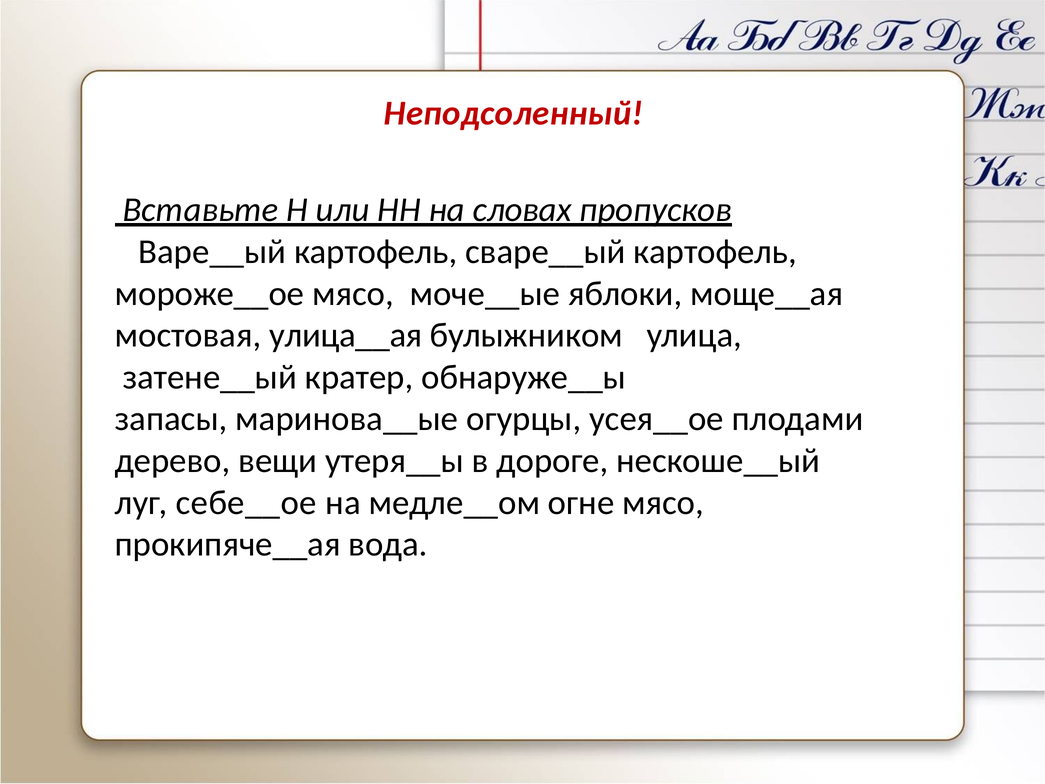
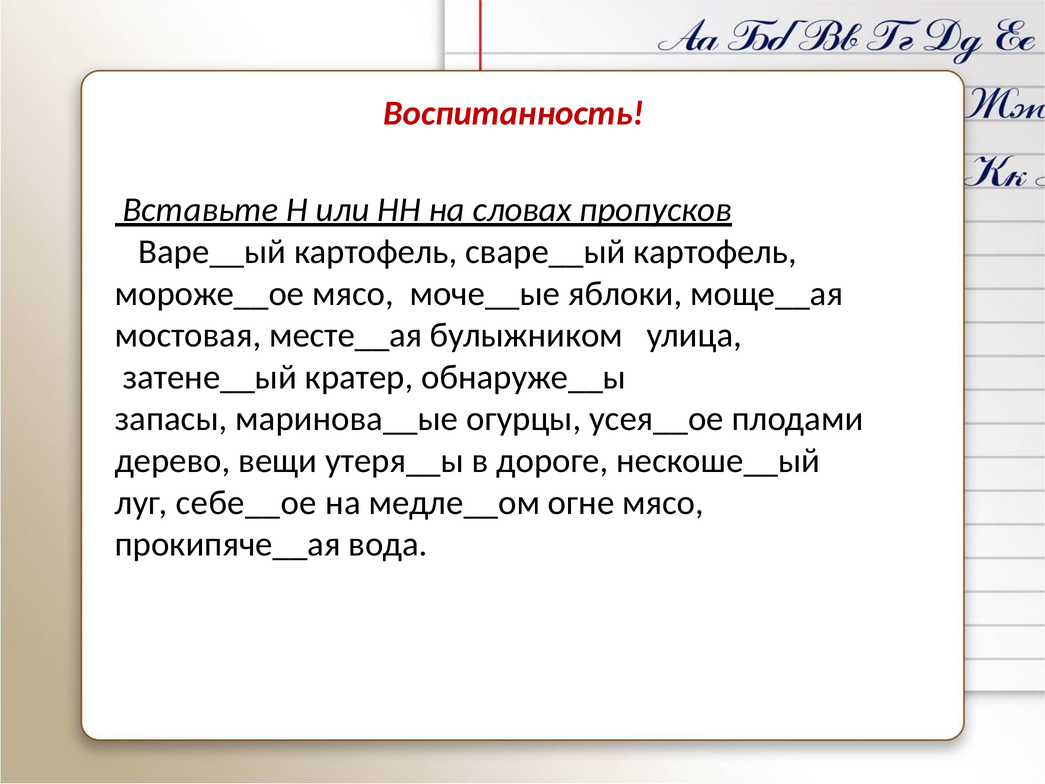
Неподсоленный: Неподсоленный -> Воспитанность (514, 113)
улица__ая: улица__ая -> месте__ая (346, 335)
